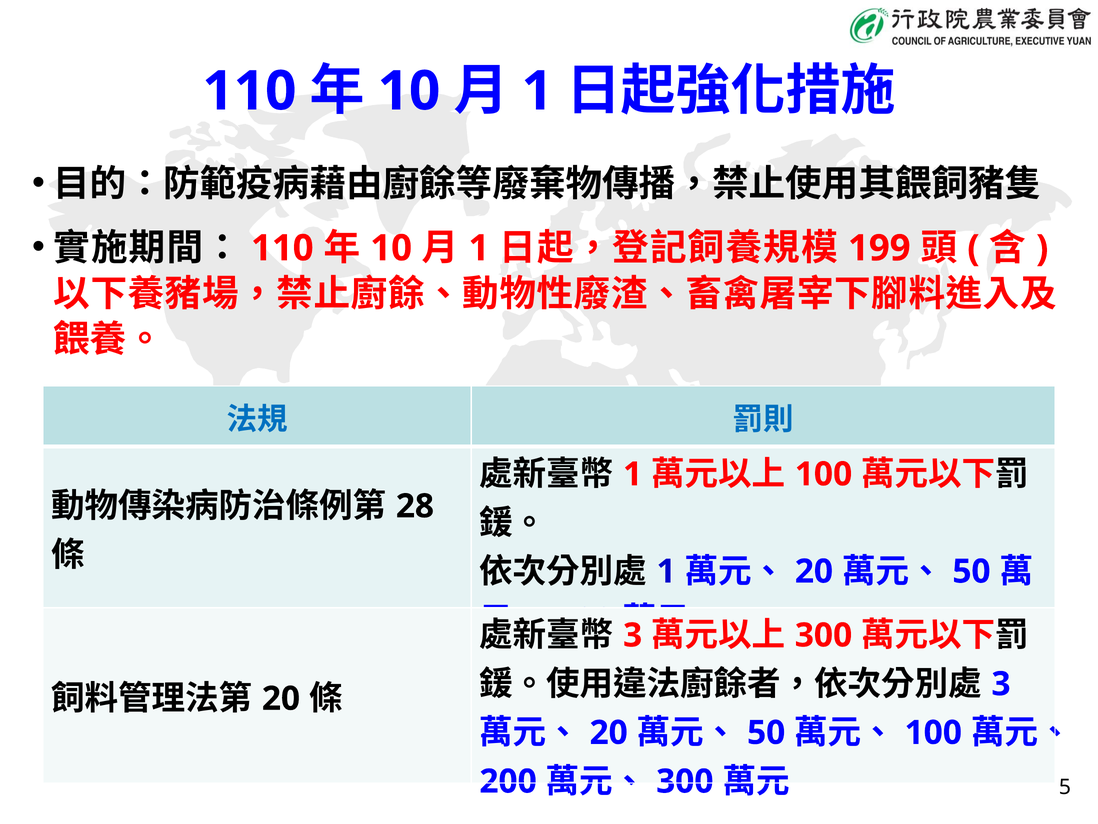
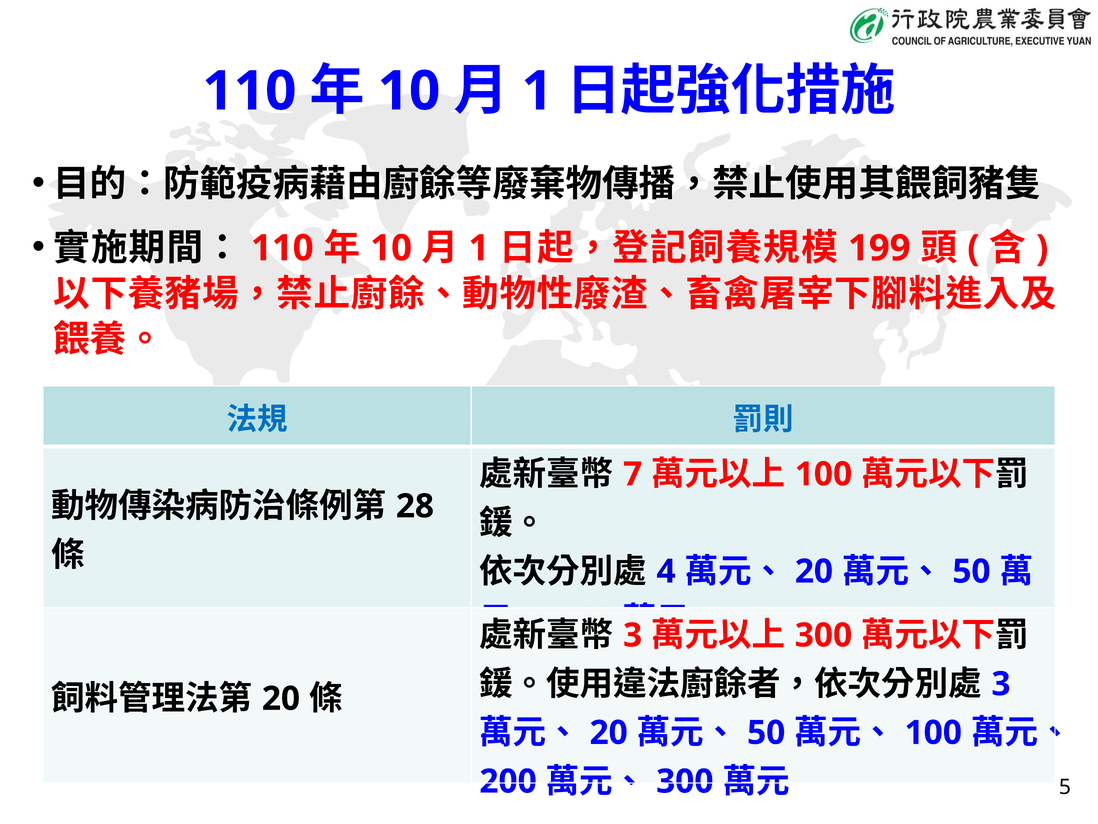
1: 1 -> 7 (633, 474)
1: 1 -> 4 (666, 571)
